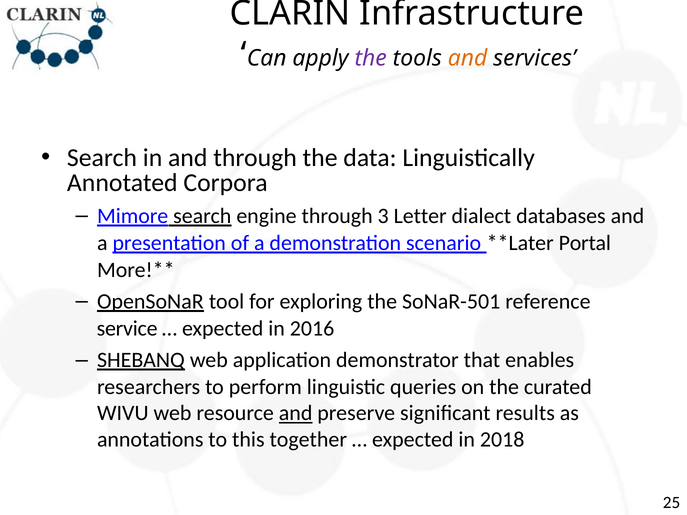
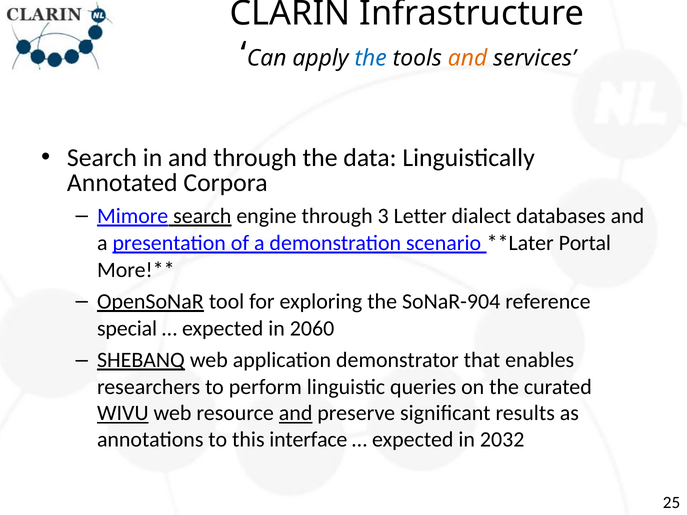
the colour: purple -> blue (371, 58)
SoNaR-501: SoNaR-501 -> SoNaR-904 (451, 302)
service: service -> special (127, 329)
2016: 2016 -> 2060 (312, 329)
WIVU underline: none -> present (123, 413)
together: together -> interface (308, 440)
2018: 2018 -> 2032 (502, 440)
